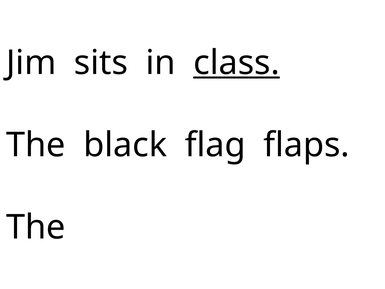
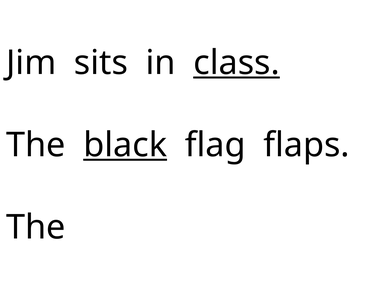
black underline: none -> present (125, 145)
